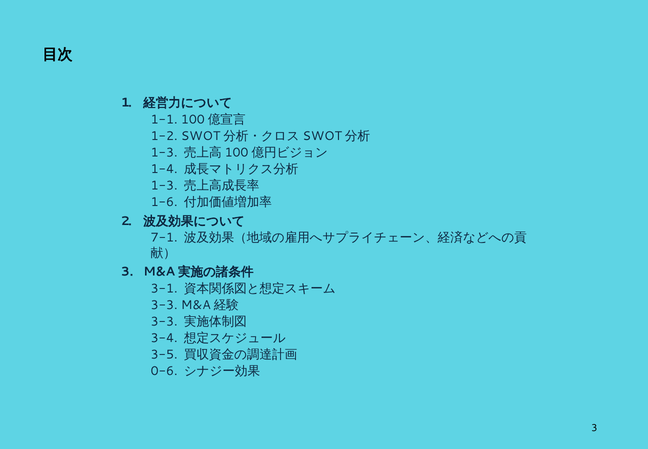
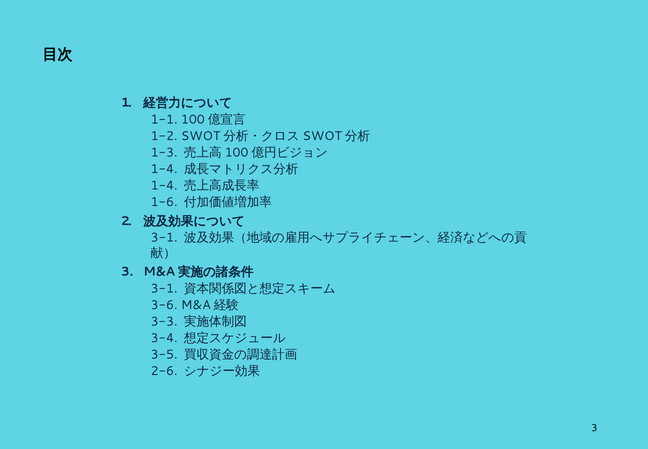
1-3: 1-3 -> 1-4 (164, 185)
7-1: 7-1 -> 3-1 (164, 238)
3-3: 3-3 -> 3-6 (164, 305)
0-6: 0-6 -> 2-6 (164, 371)
